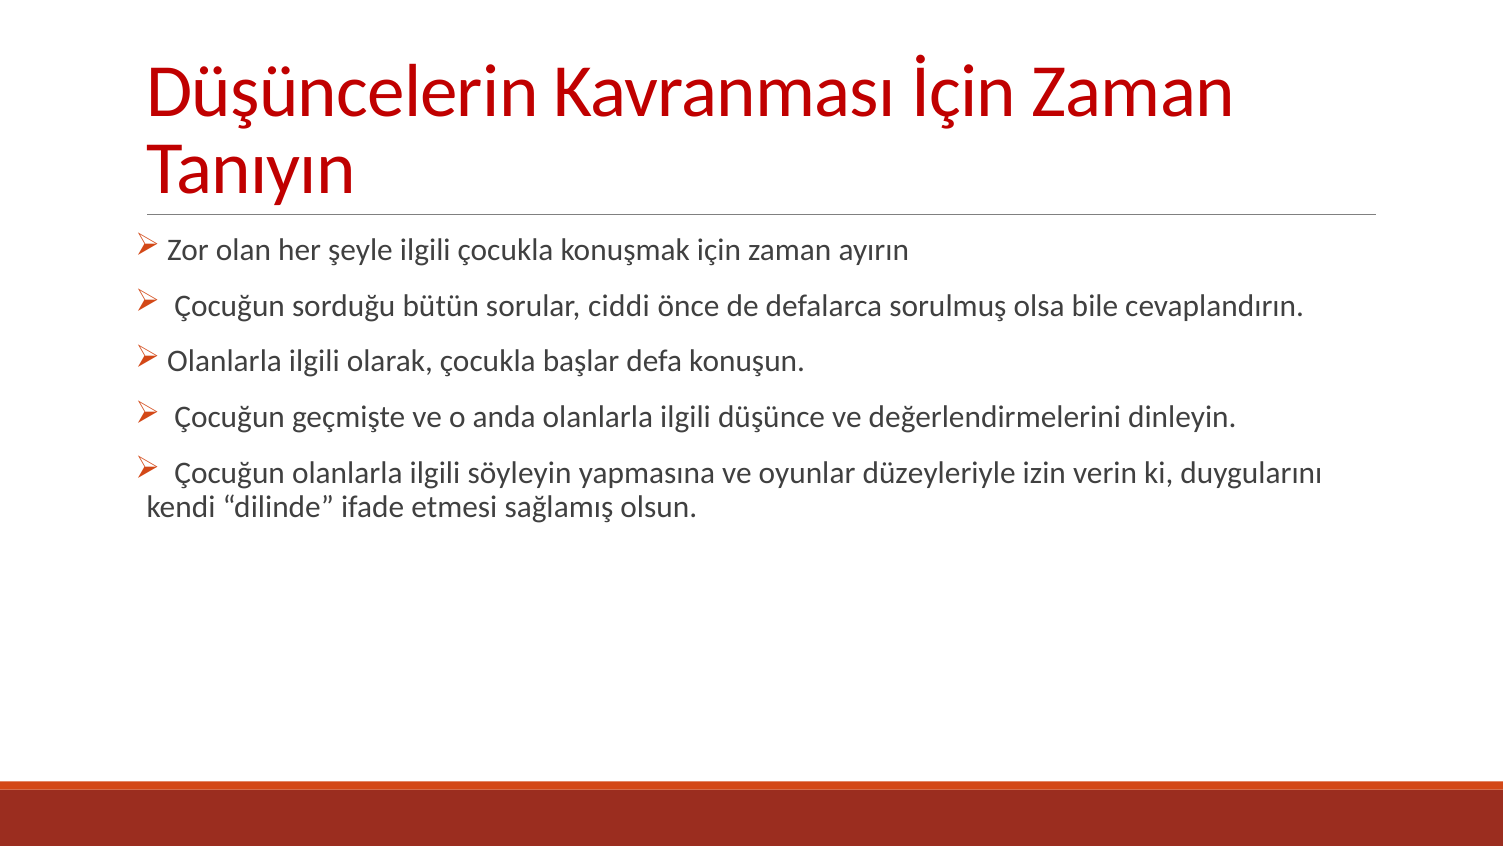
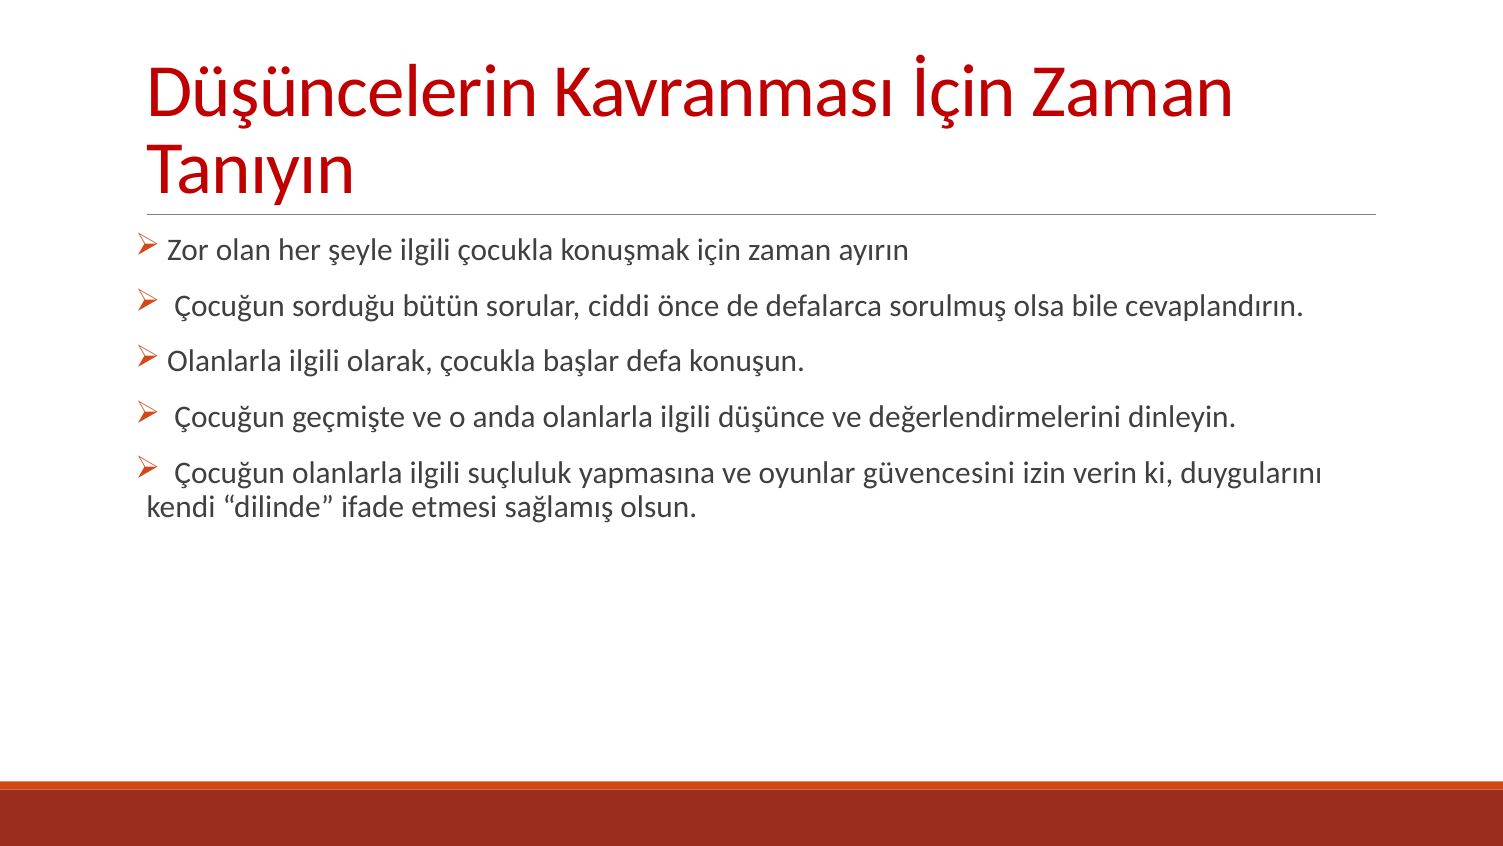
söyleyin: söyleyin -> suçluluk (520, 473)
düzeyleriyle: düzeyleriyle -> güvencesini (939, 473)
